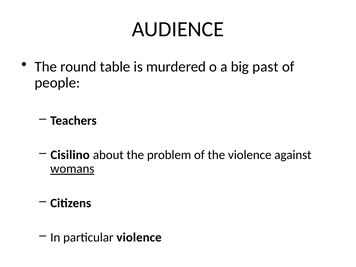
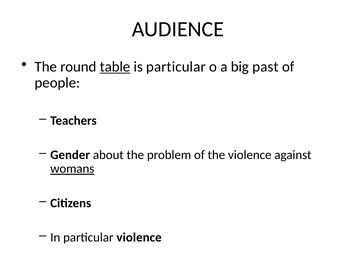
table underline: none -> present (115, 67)
is murdered: murdered -> particular (176, 67)
Cisilino: Cisilino -> Gender (70, 155)
